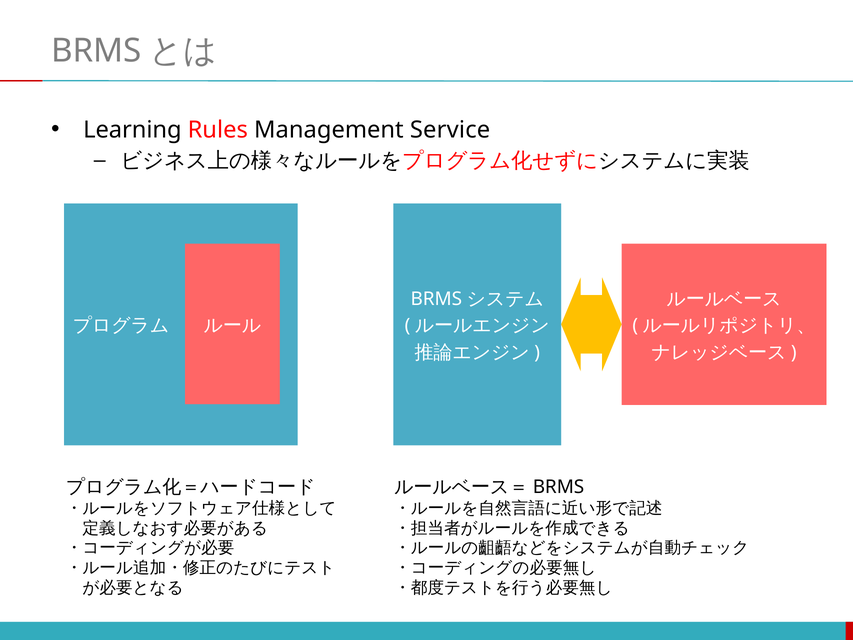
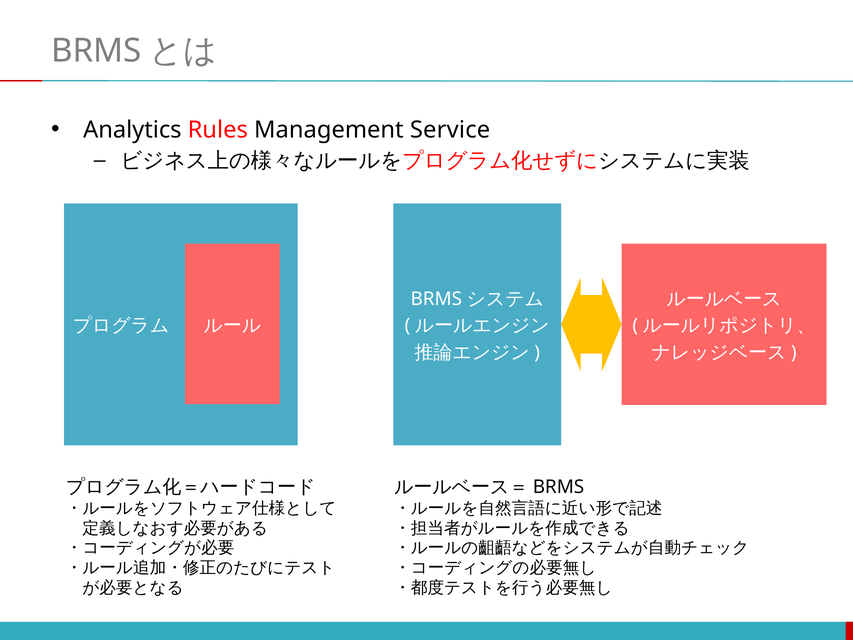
Learning: Learning -> Analytics (132, 130)
